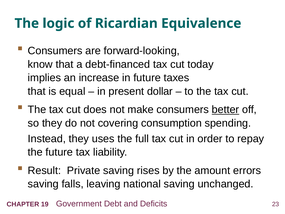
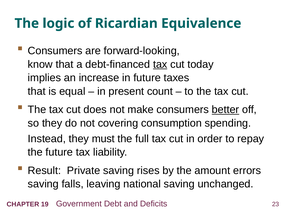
tax underline: none -> present (160, 64)
dollar: dollar -> count (160, 91)
uses: uses -> must (103, 139)
